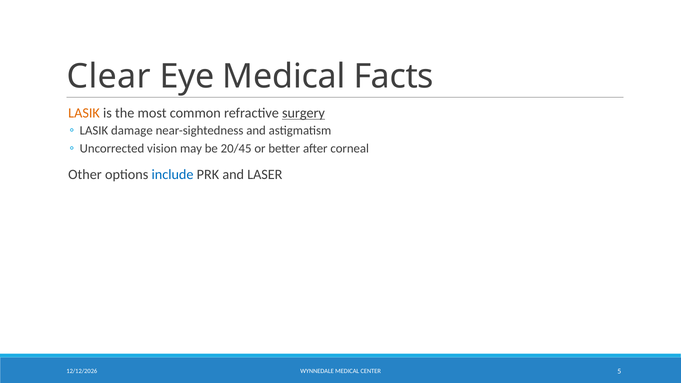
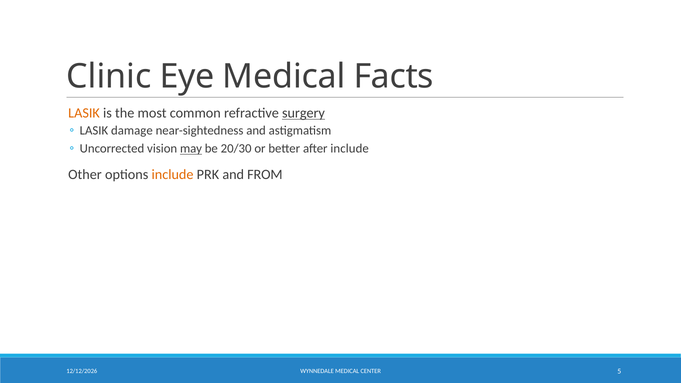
Clear: Clear -> Clinic (109, 76)
may underline: none -> present (191, 149)
20/45: 20/45 -> 20/30 (236, 149)
after corneal: corneal -> include (350, 149)
include colour: blue -> orange (173, 175)
LASER: LASER -> FROM (265, 175)
